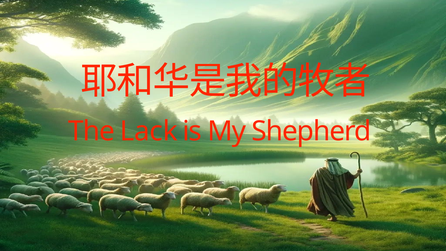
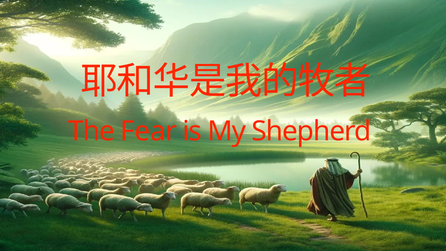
Lack: Lack -> Fear (149, 131)
